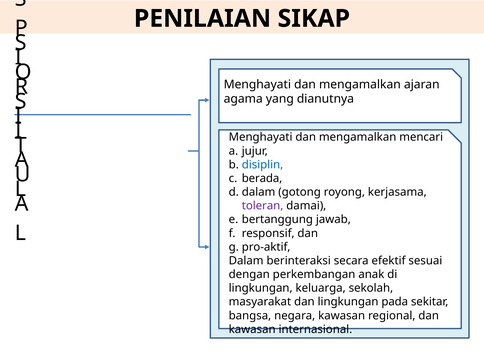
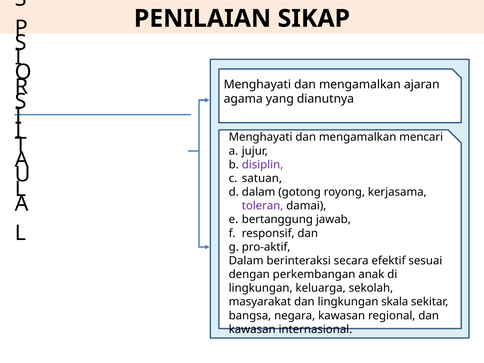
disiplin colour: blue -> purple (263, 165)
berada: berada -> satuan (262, 178)
pada: pada -> skala (395, 302)
